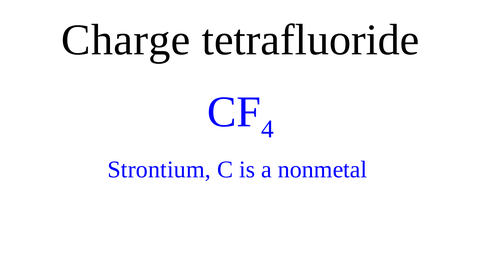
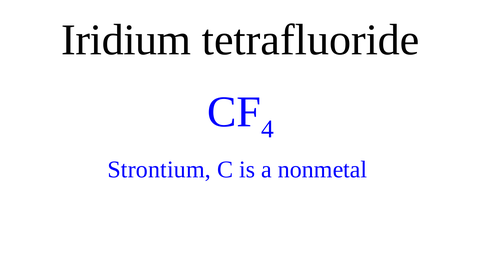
Charge: Charge -> Iridium (126, 40)
